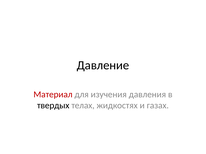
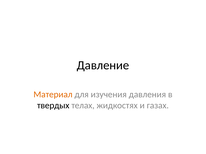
Материал colour: red -> orange (53, 95)
